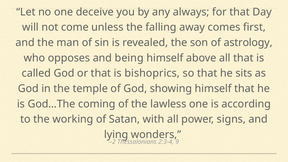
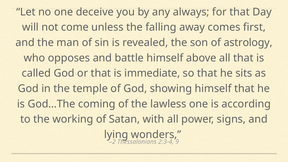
being: being -> battle (129, 58)
bishoprics: bishoprics -> immediate (152, 73)
